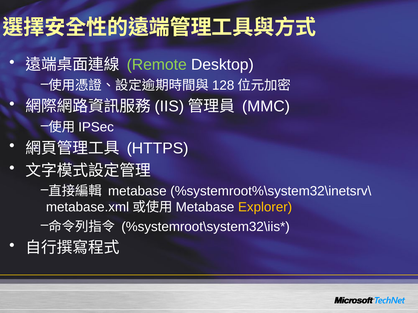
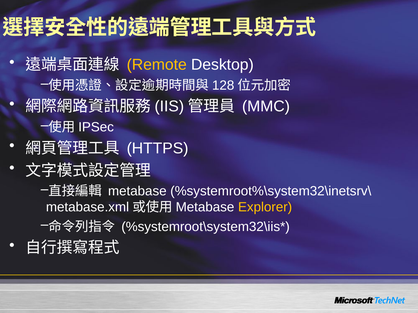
Remote colour: light green -> yellow (157, 65)
